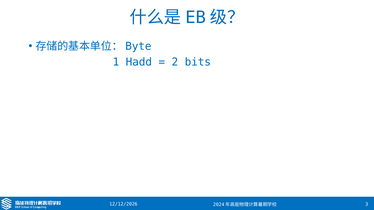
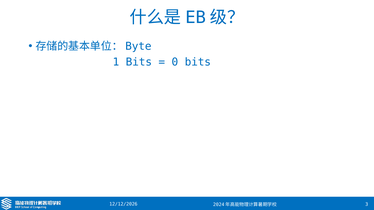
1 Hadd: Hadd -> Bits (139, 62)
2: 2 -> 0 (175, 62)
